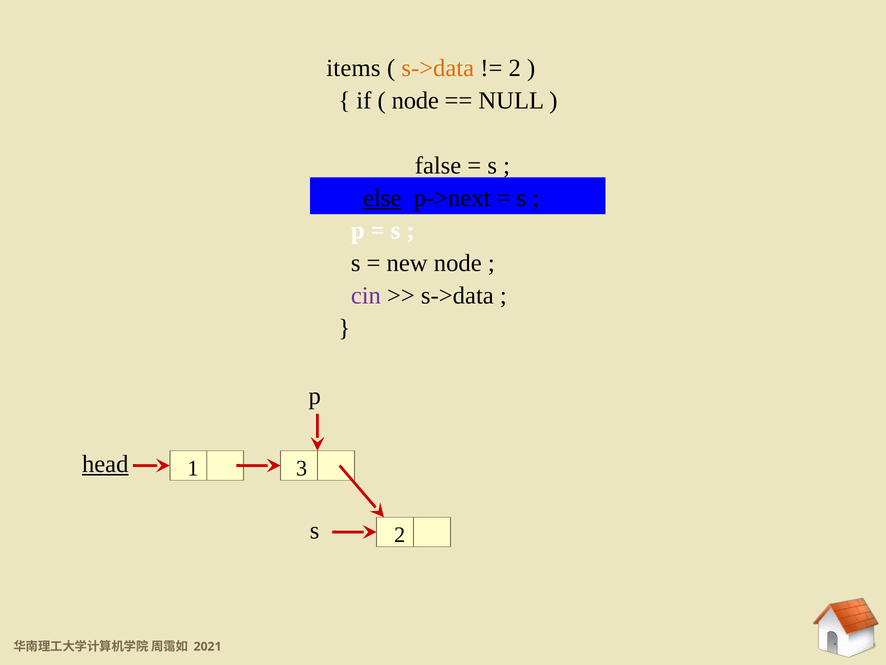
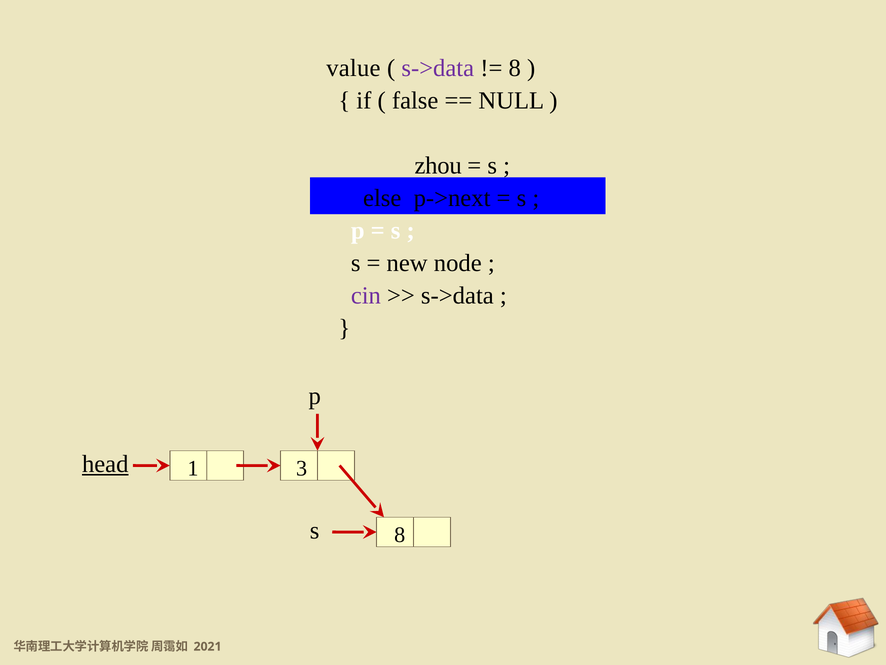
items: items -> value (353, 68)
s->data colour: orange -> purple (438, 68)
2: 2 -> 8 (515, 68)
node: node -> false (415, 101)
false: false -> zhou (438, 166)
else underline: present -> none (382, 198)
s 2: 2 -> 8 (400, 535)
